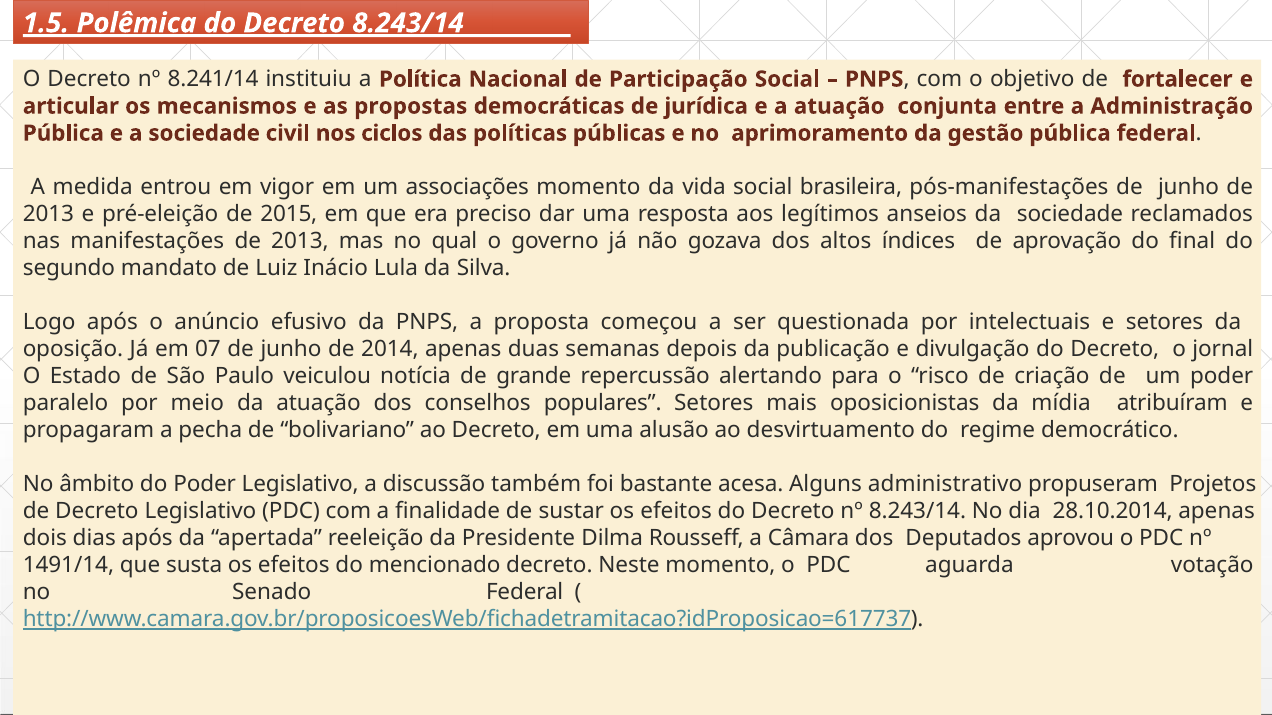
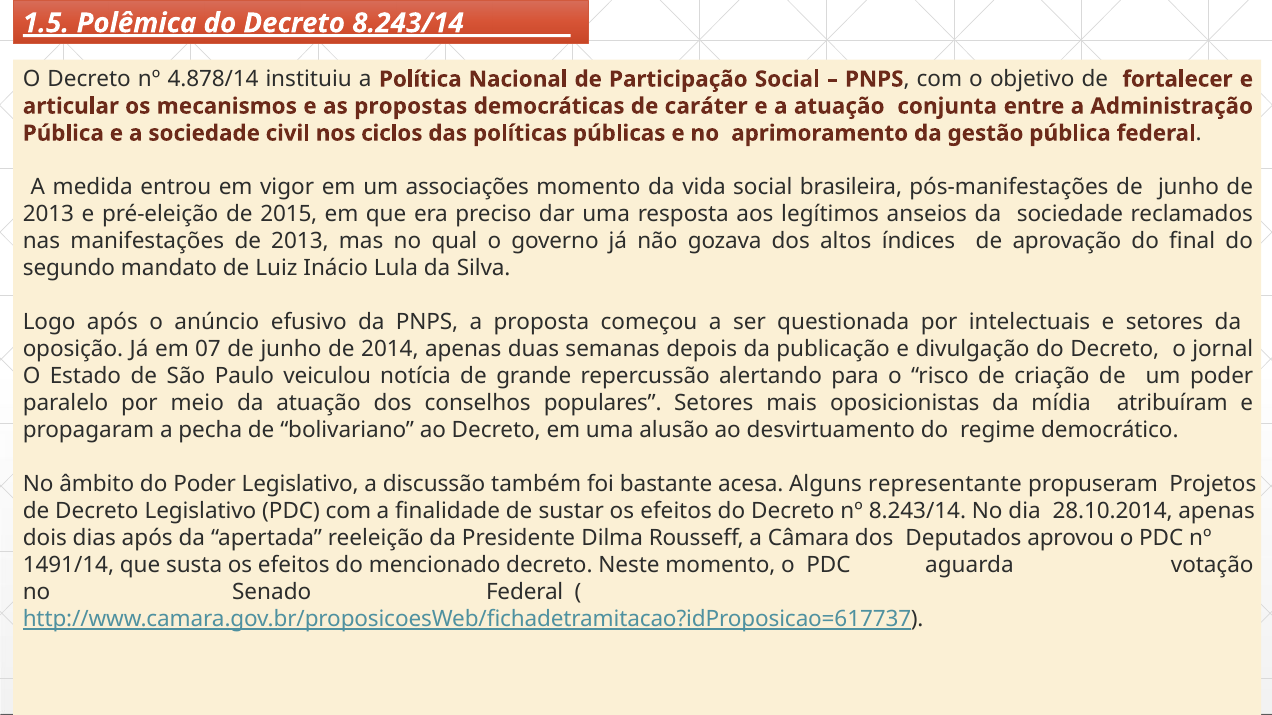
8.241/14: 8.241/14 -> 4.878/14 (213, 79)
jurídica: jurídica -> caráter (706, 106)
administrativo: administrativo -> representante (945, 484)
